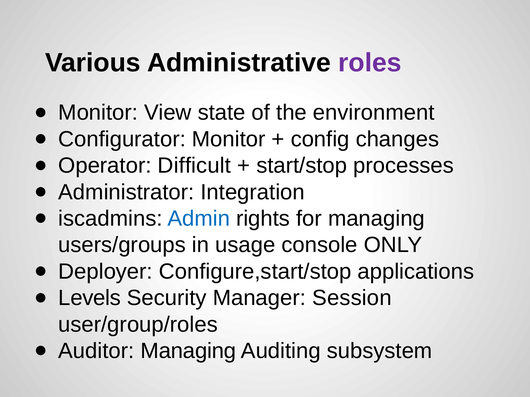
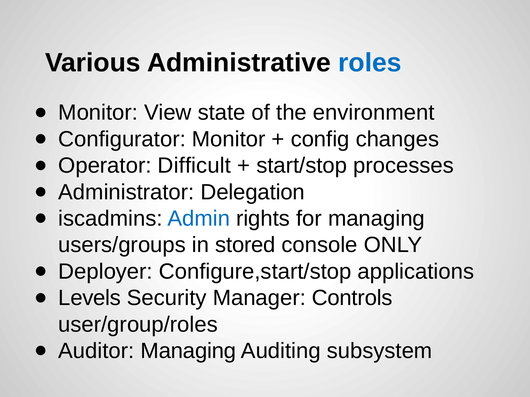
roles colour: purple -> blue (370, 63)
Integration: Integration -> Delegation (253, 192)
usage: usage -> stored (245, 245)
Session: Session -> Controls (352, 298)
